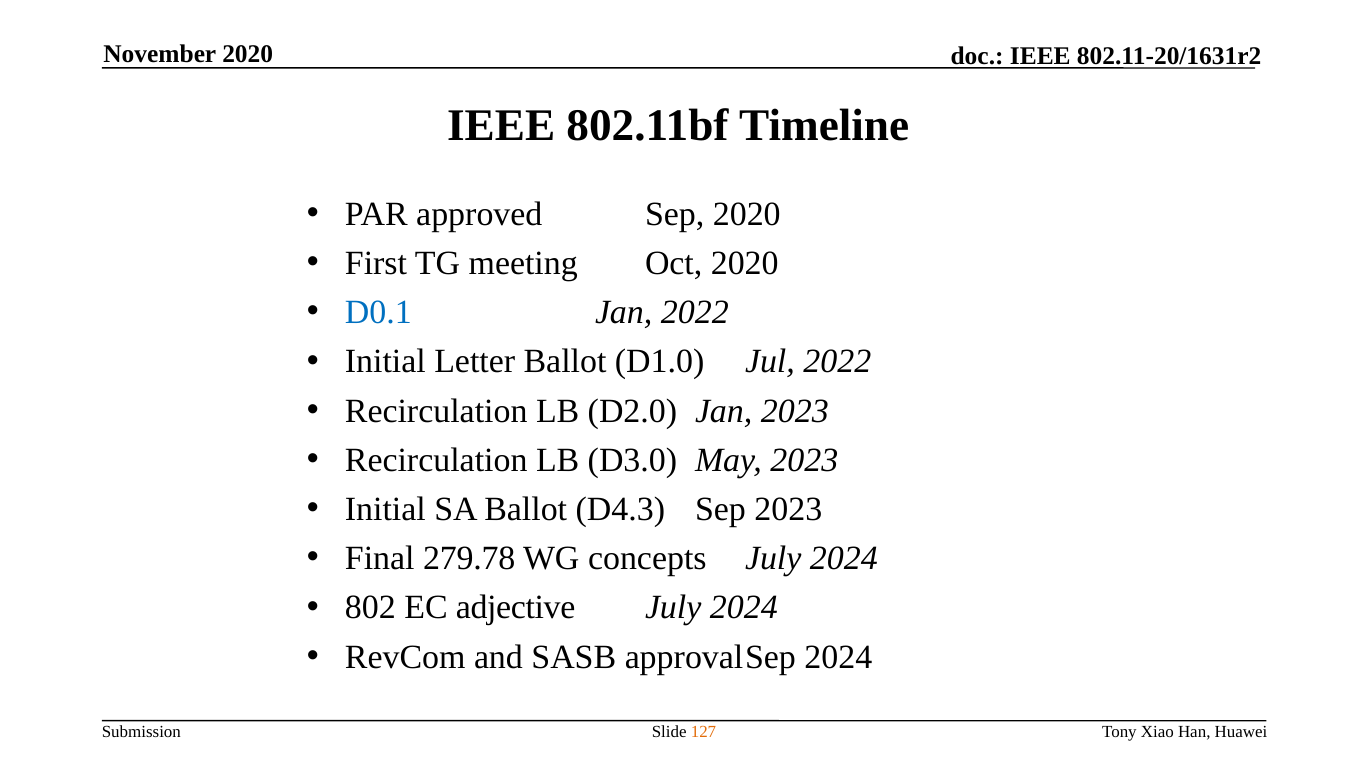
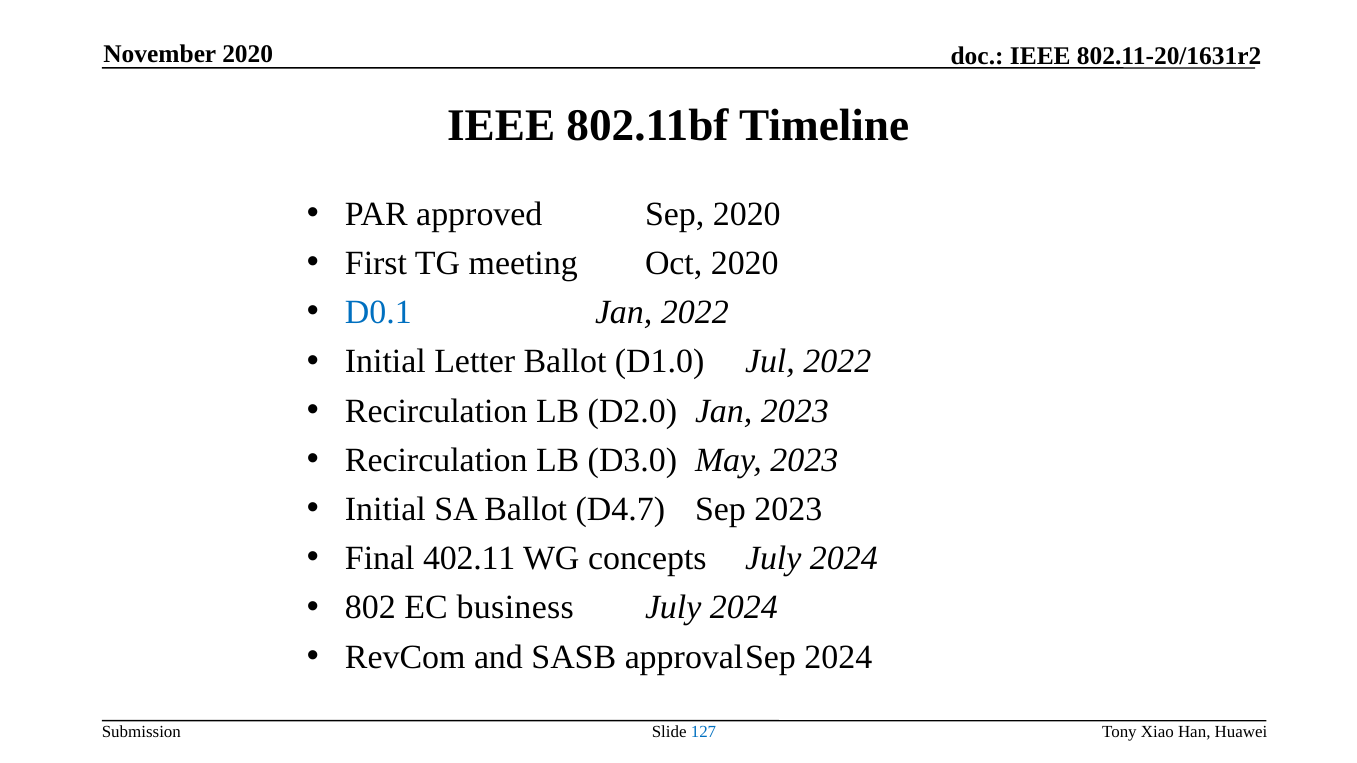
D4.3: D4.3 -> D4.7 (620, 510)
279.78: 279.78 -> 402.11 (469, 559)
adjective: adjective -> business (515, 608)
127 colour: orange -> blue (704, 732)
